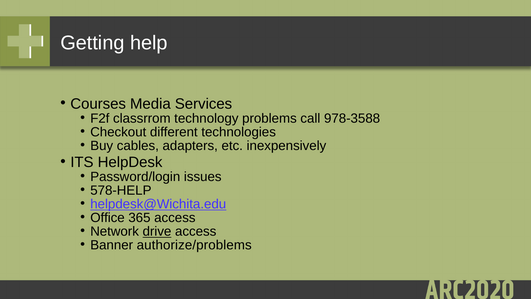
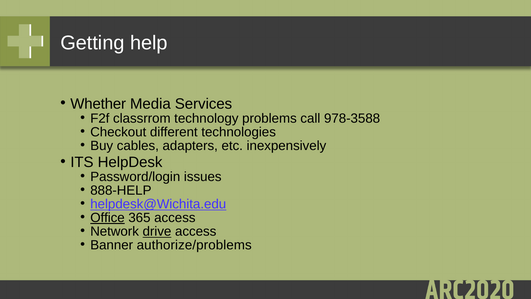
Courses: Courses -> Whether (98, 104)
578-HELP: 578-HELP -> 888-HELP (121, 190)
Office underline: none -> present (107, 218)
